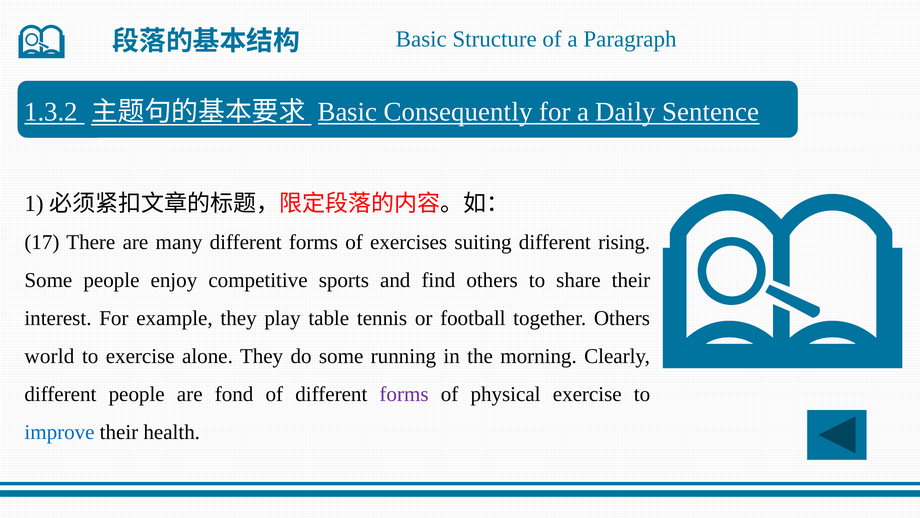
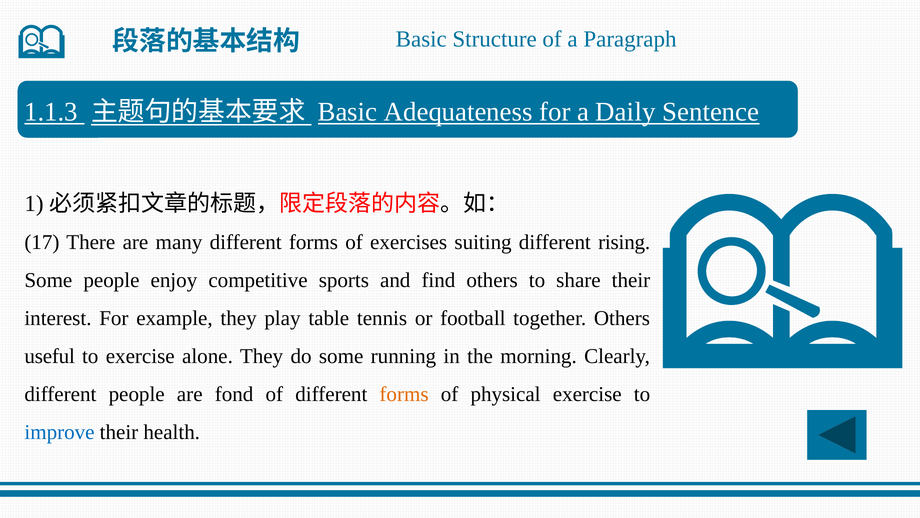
1.3.2: 1.3.2 -> 1.1.3 (51, 112)
Consequently: Consequently -> Adequateness (458, 112)
world: world -> useful (50, 356)
forms colour: purple -> orange (404, 394)
